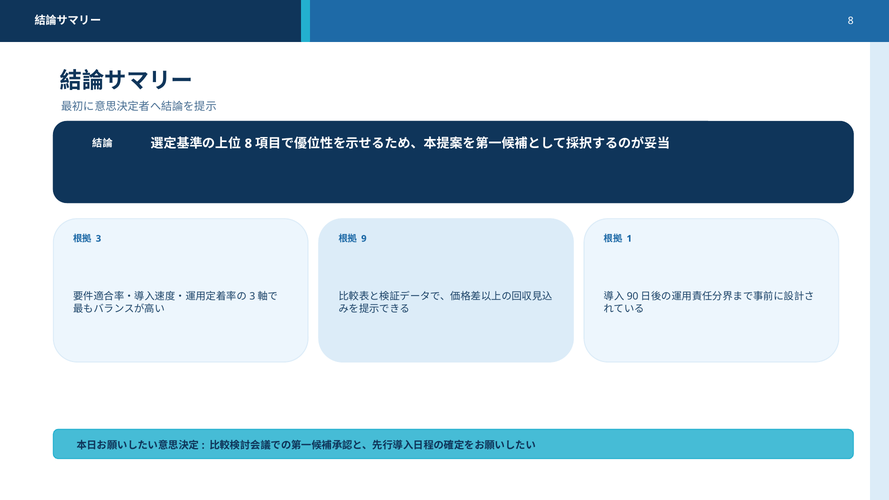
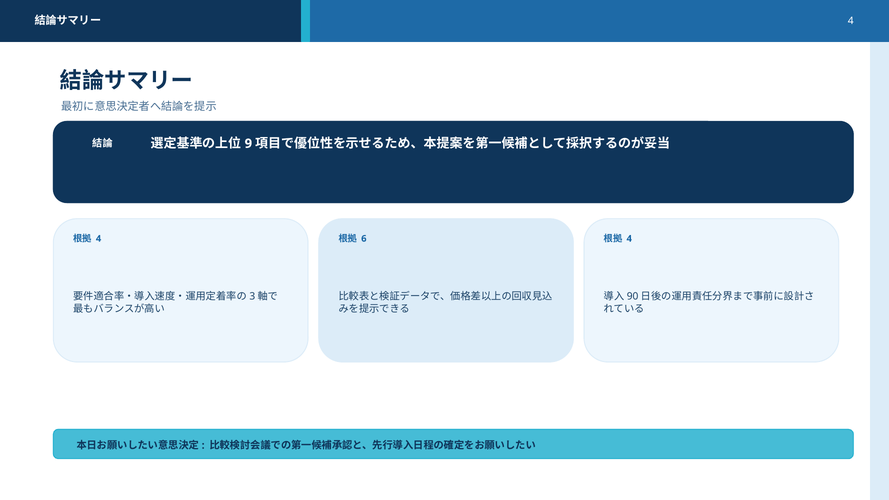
8: 8 -> 4 (851, 21)
8: 8 -> 9 (248, 144)
3: 3 -> 4 (99, 239)
9: 9 -> 6 (364, 239)
1: 1 -> 4 (629, 239)
